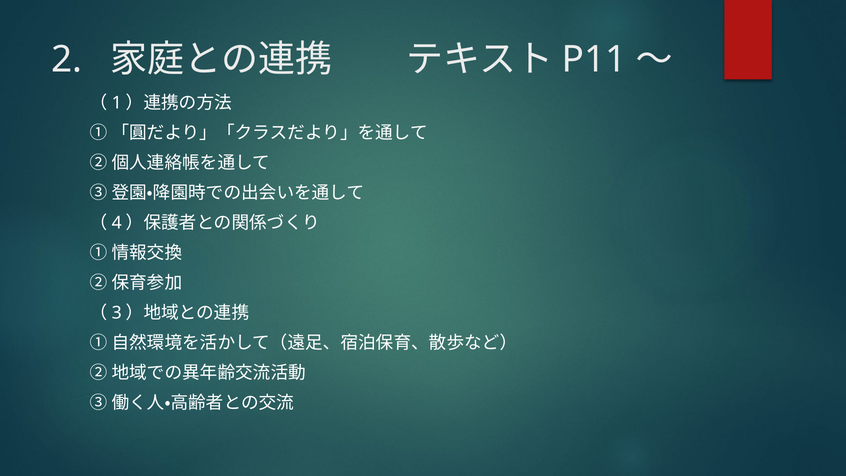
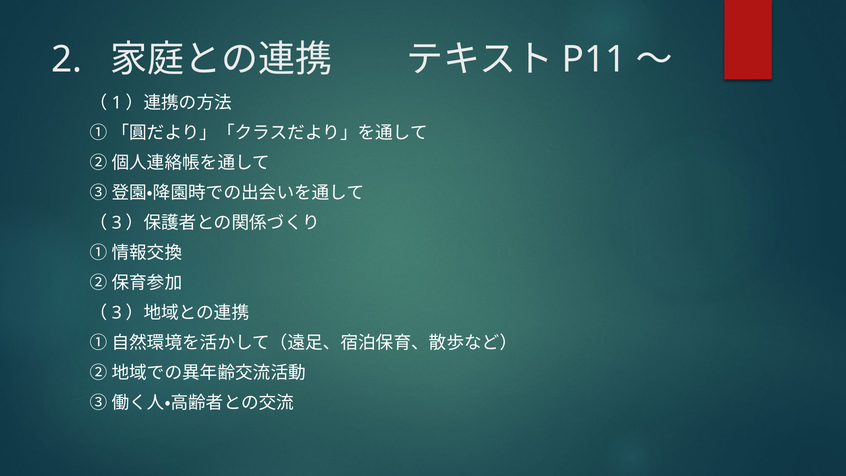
4: 4 -> 3 (117, 223)
